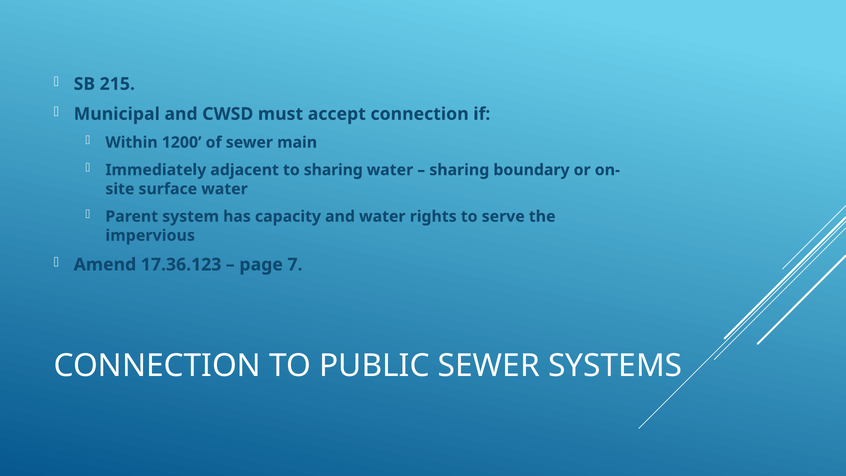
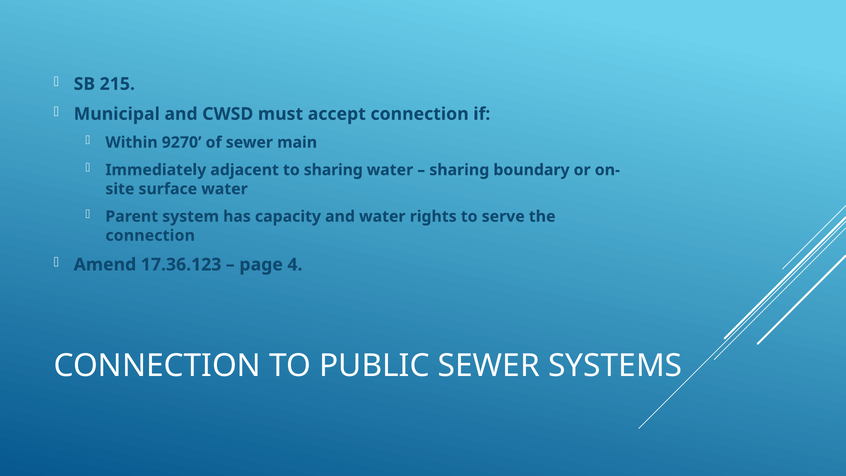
1200: 1200 -> 9270 (182, 142)
impervious: impervious -> connection (150, 235)
7: 7 -> 4 (295, 265)
